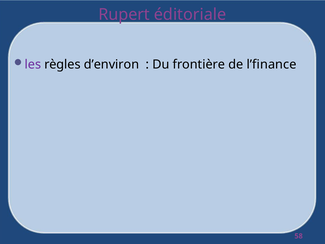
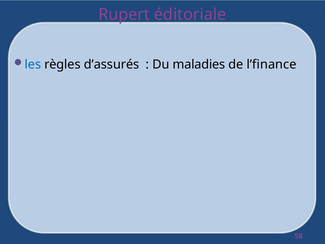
les colour: purple -> blue (33, 64)
d’environ: d’environ -> d’assurés (112, 64)
frontière: frontière -> maladies (199, 64)
